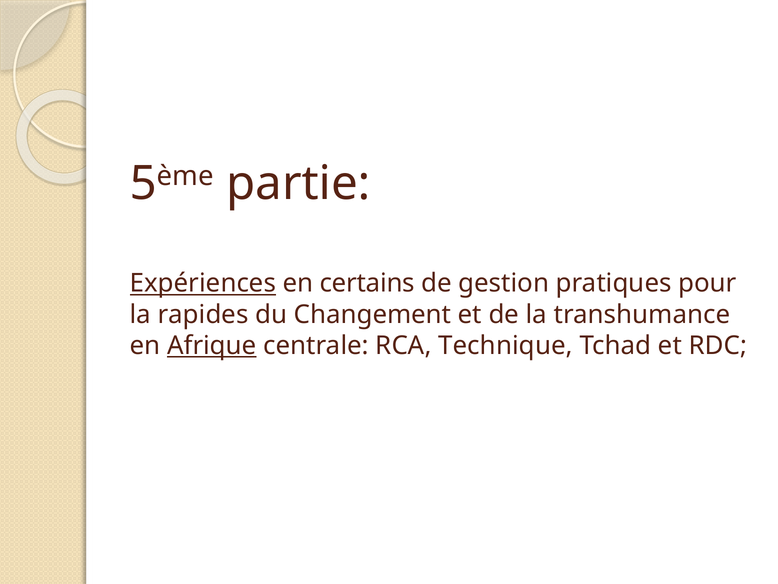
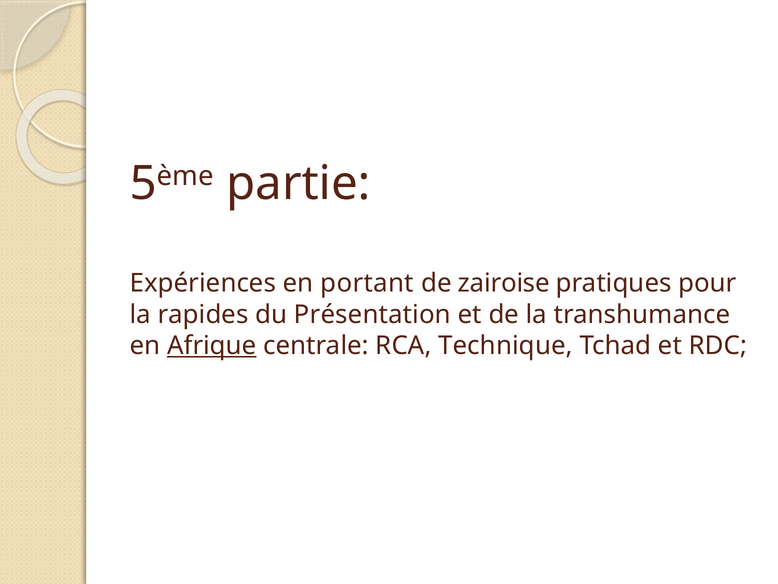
Expériences underline: present -> none (203, 283)
certains: certains -> portant (367, 283)
gestion: gestion -> zairoise (504, 283)
Changement: Changement -> Présentation (372, 314)
